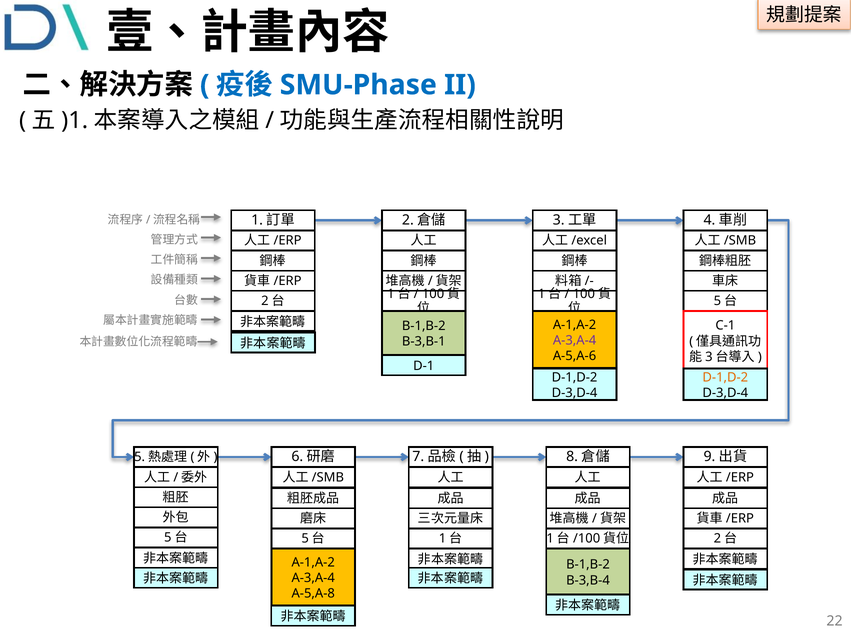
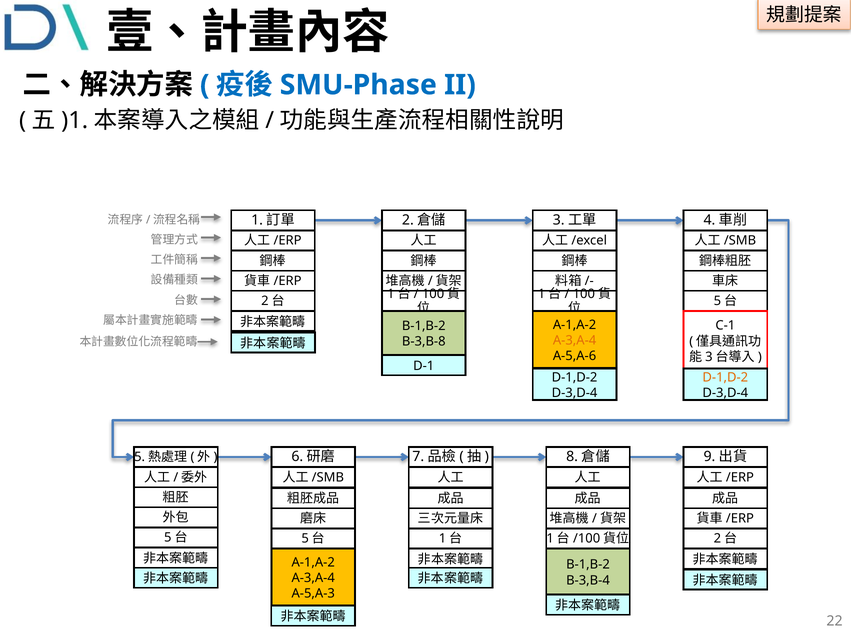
A-3,A-4 colour: purple -> orange (575, 340)
B-3,B-1: B-3,B-1 -> B-3,B-8 (424, 341)
A-5,A-8: A-5,A-8 -> A-5,A-3 (313, 593)
